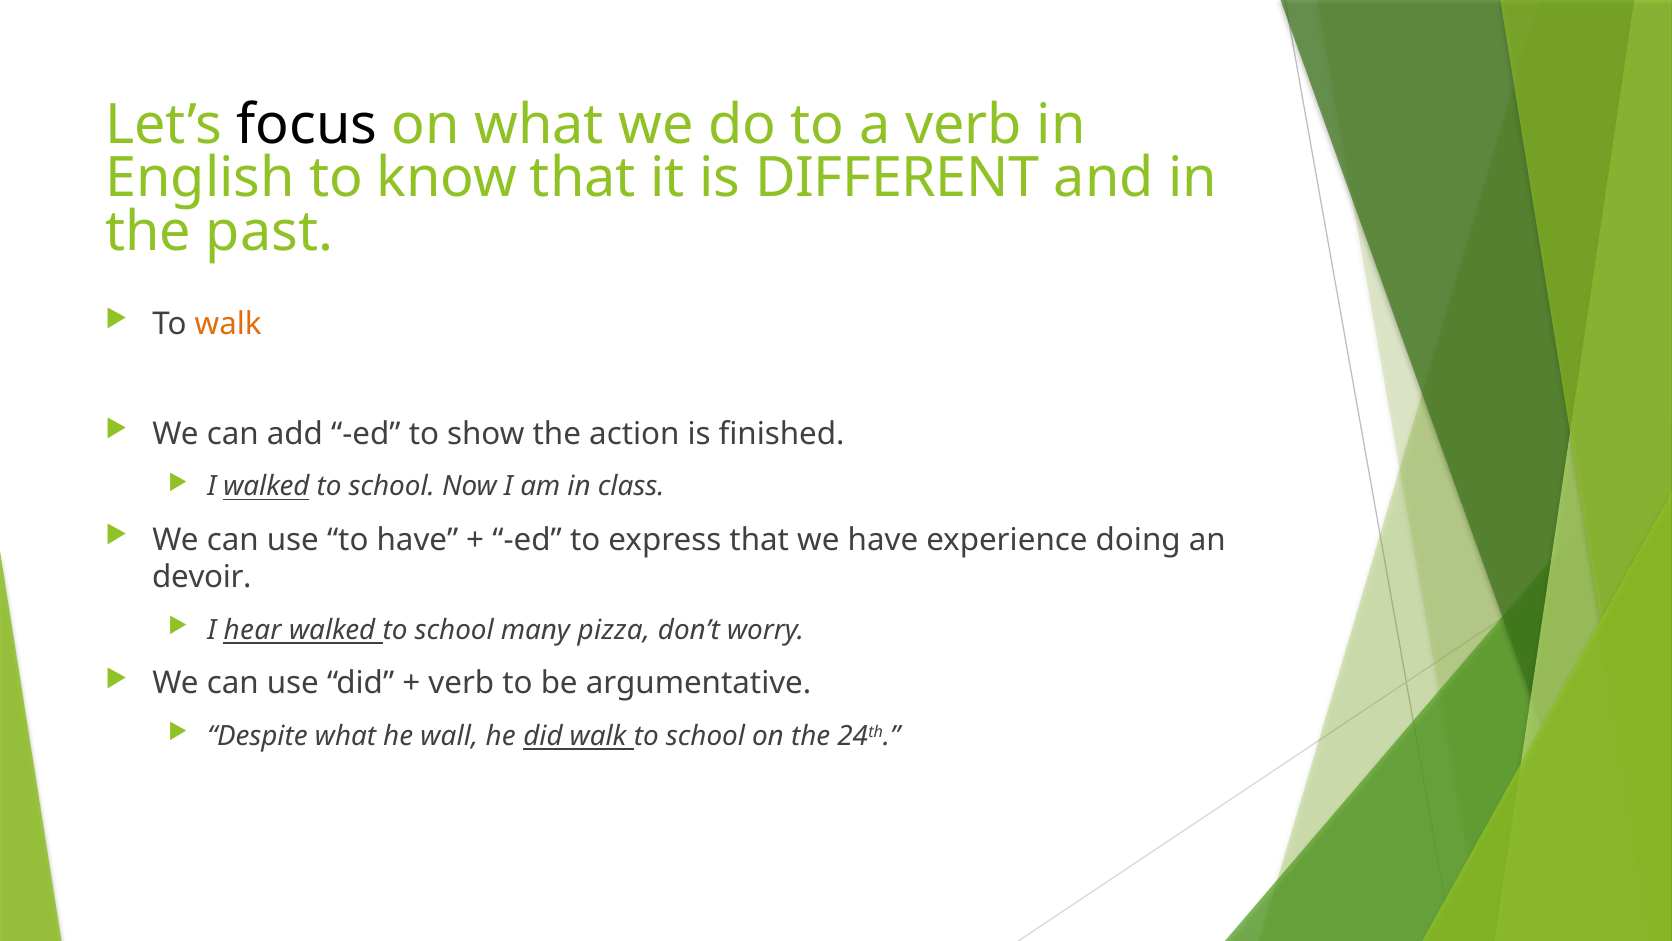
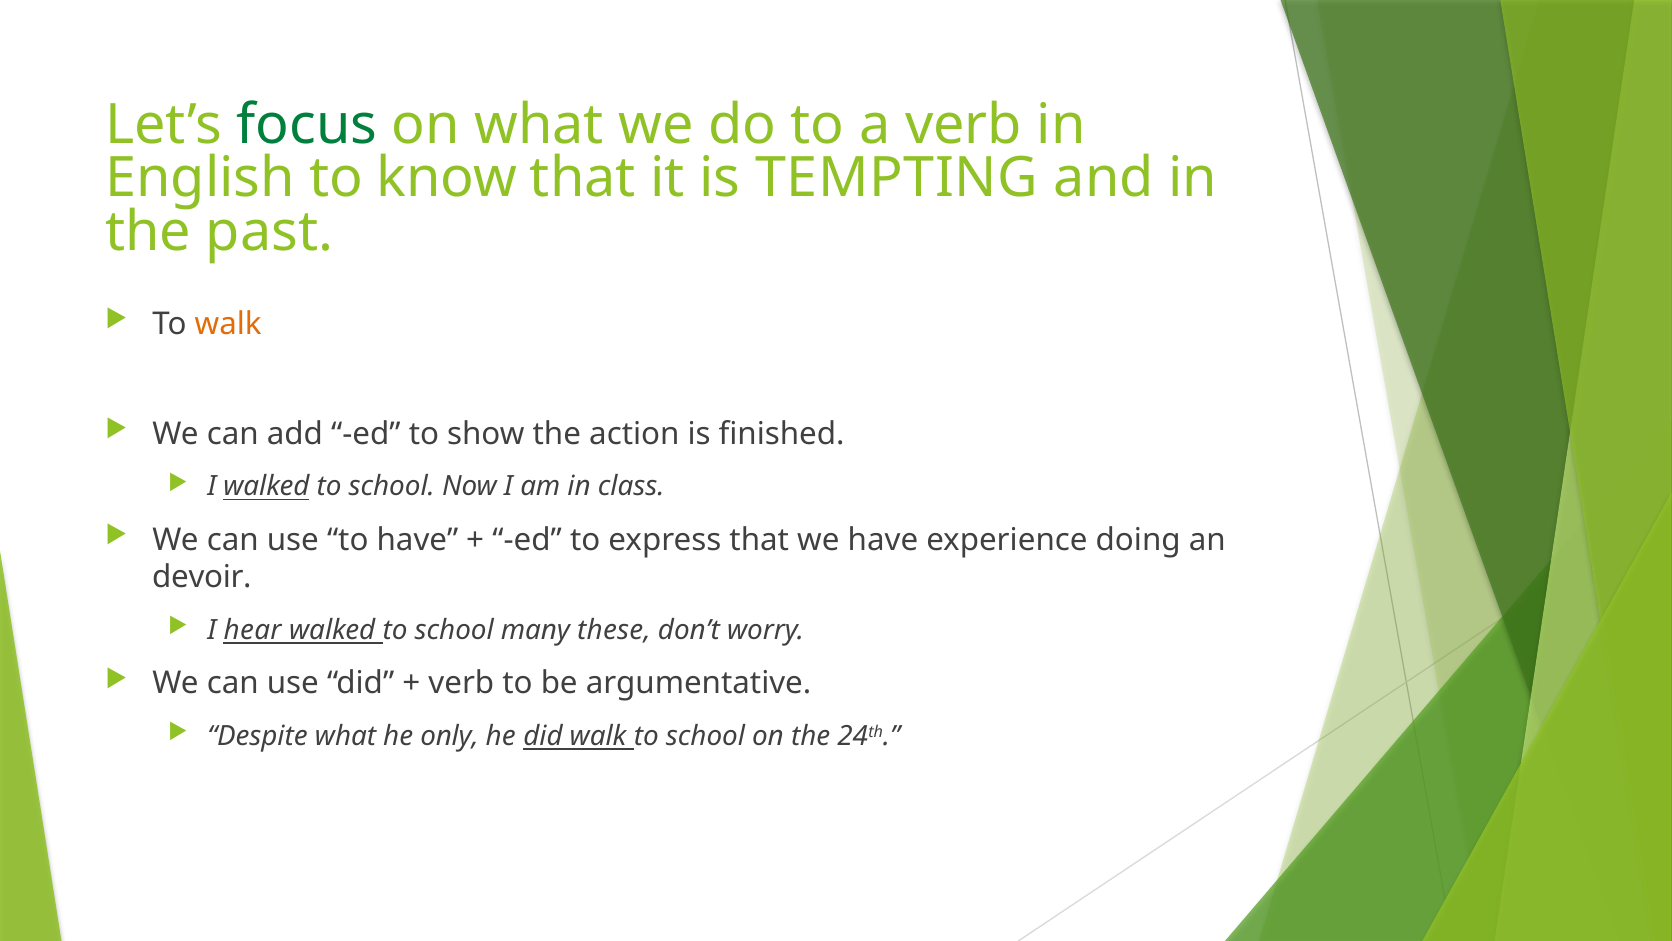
focus colour: black -> green (307, 125)
DIFFERENT: DIFFERENT -> TEMPTING (897, 178)
pizza: pizza -> these (614, 630)
wall: wall -> only (450, 736)
